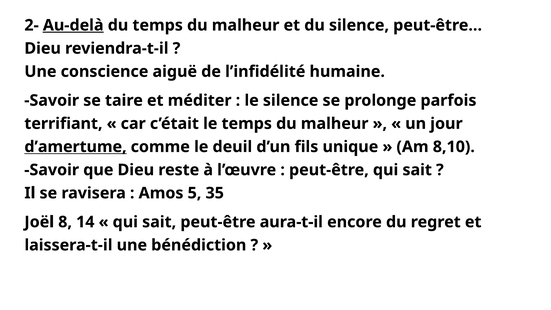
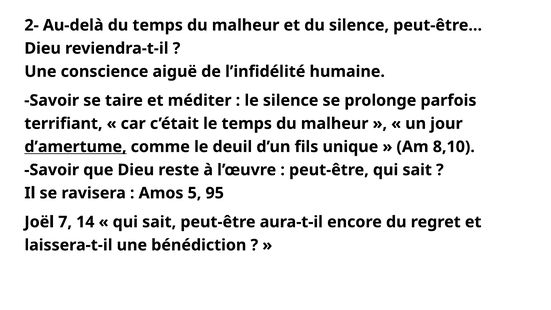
Au-delà underline: present -> none (73, 25)
35: 35 -> 95 (215, 193)
8: 8 -> 7 (65, 222)
